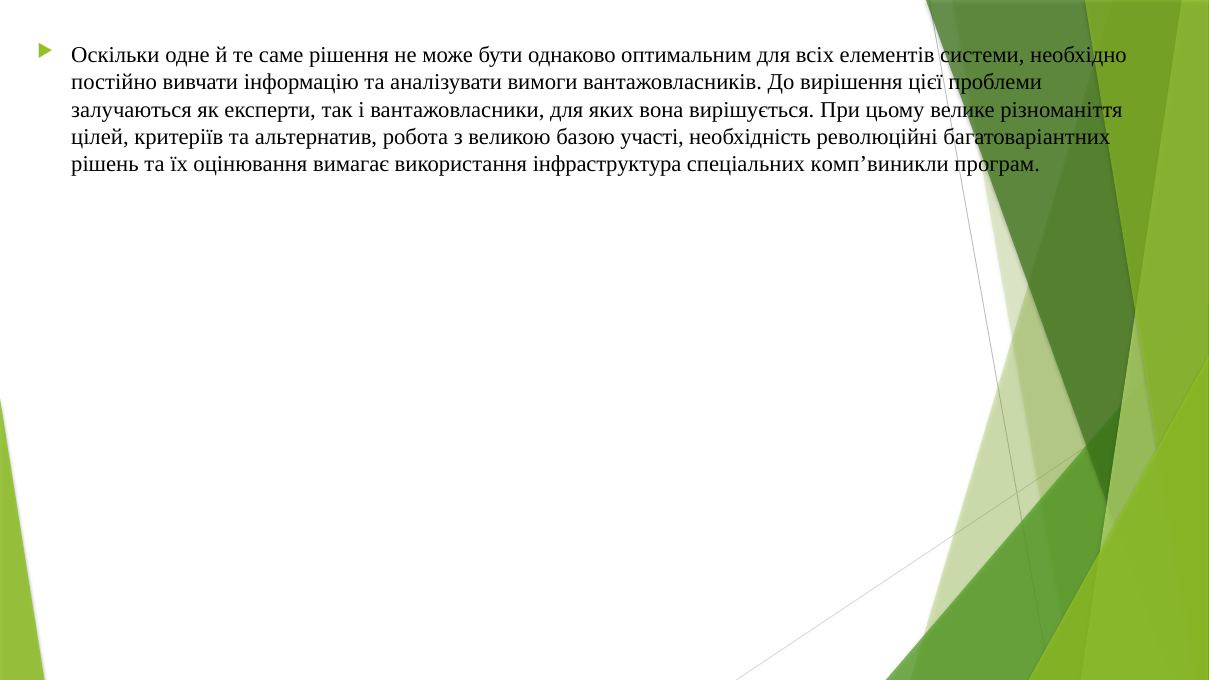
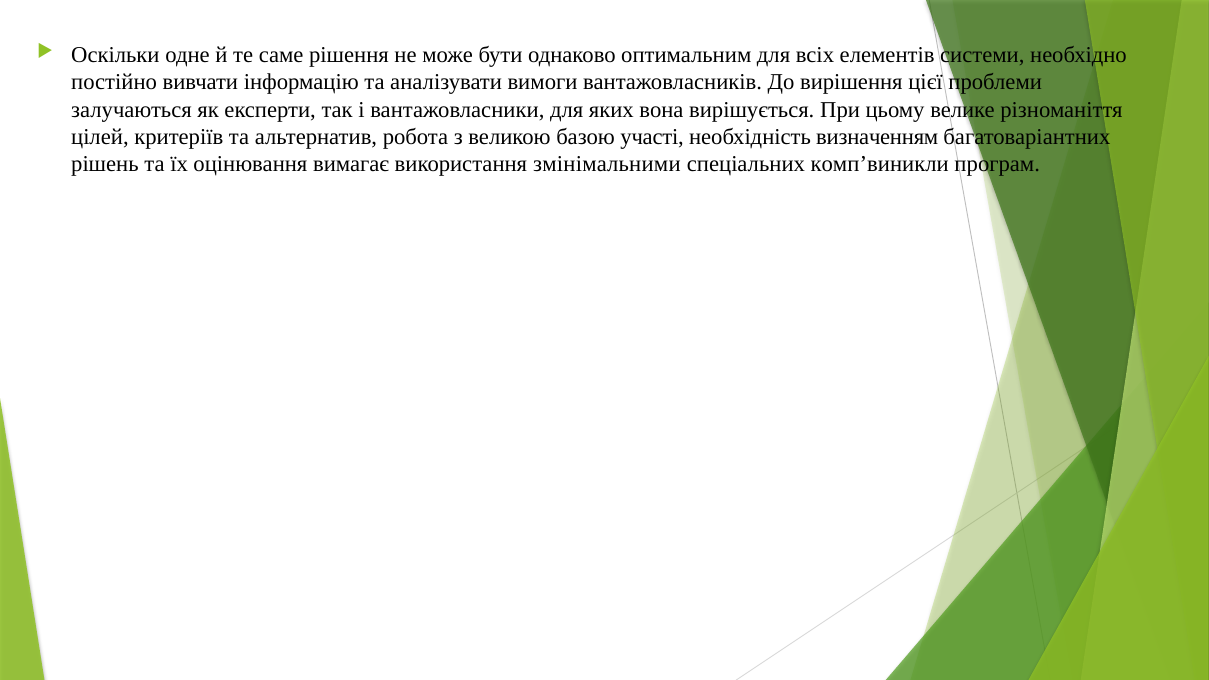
революційні: революційні -> визначенням (877, 137)
інфраструктура: інфраструктура -> змінімальними (607, 164)
